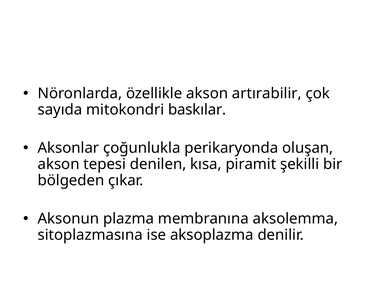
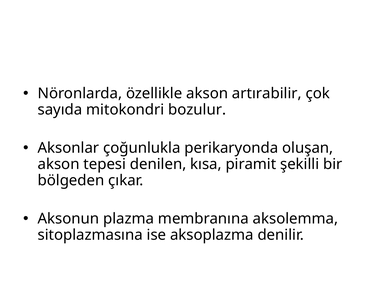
baskılar: baskılar -> bozulur (197, 110)
